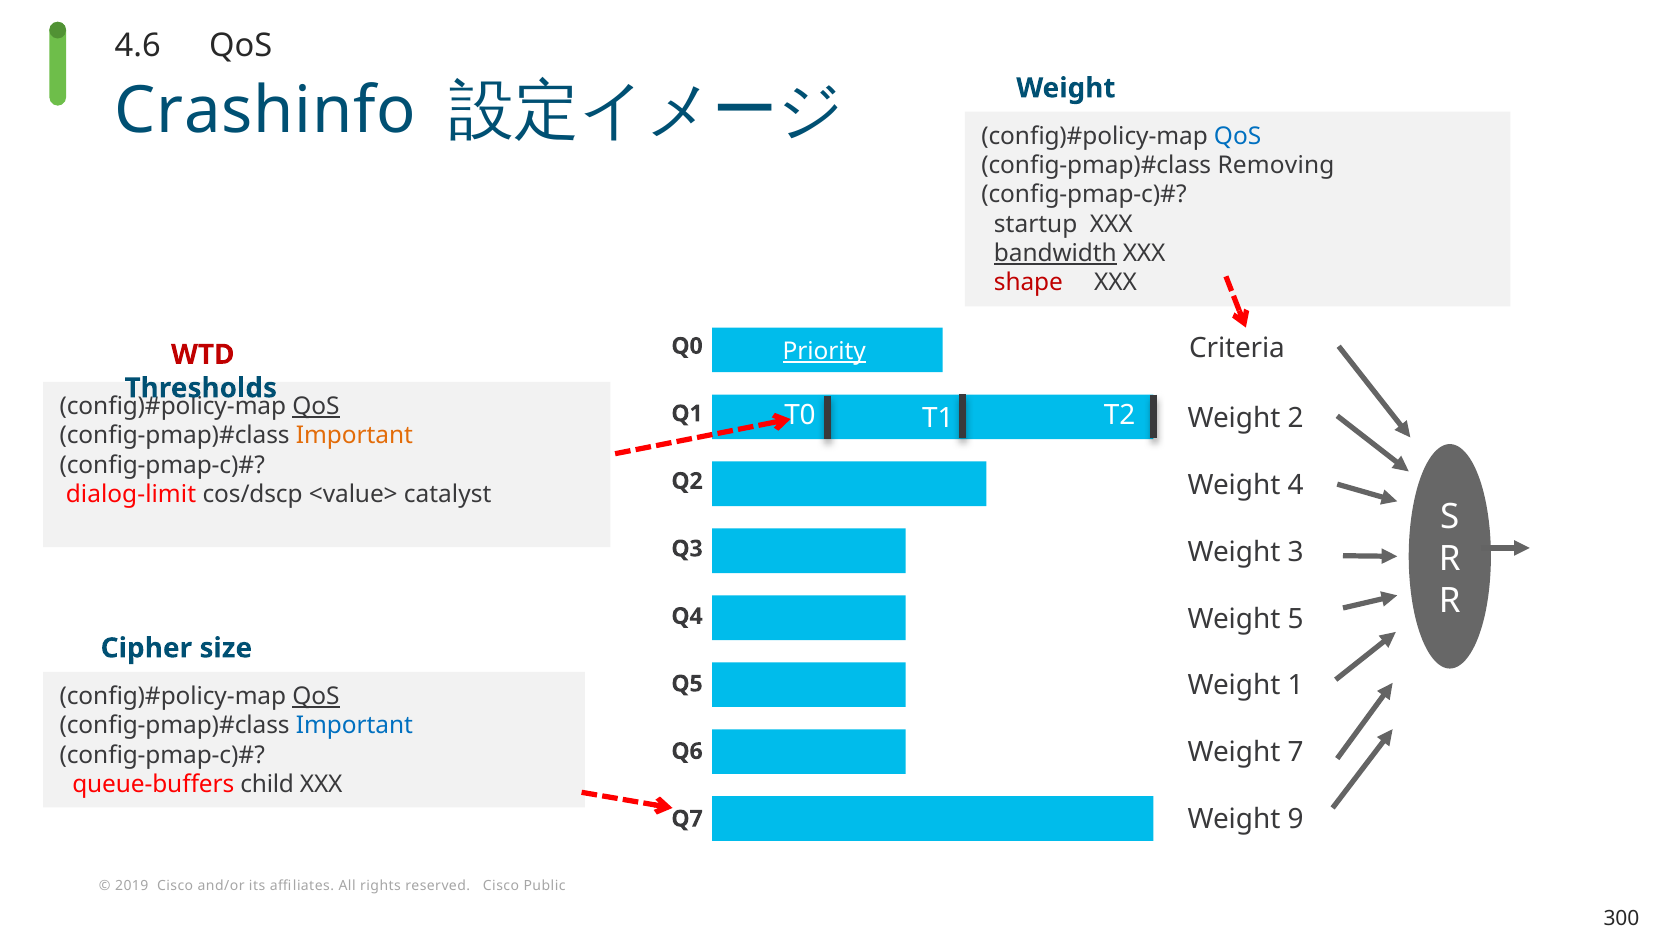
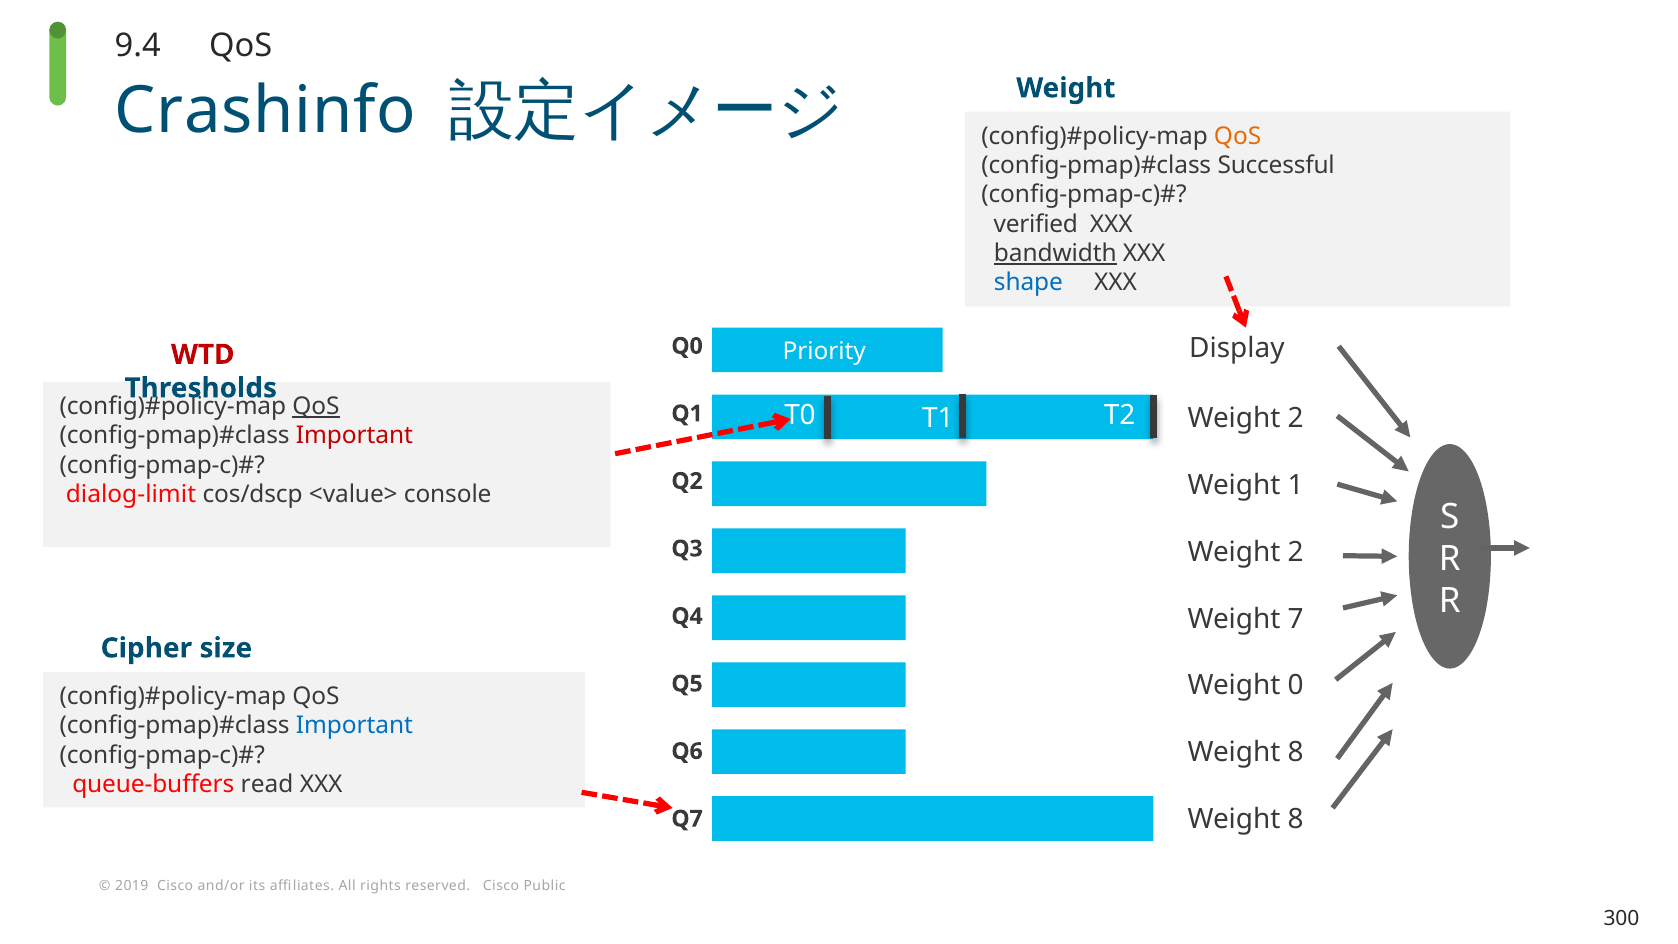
4.6: 4.6 -> 9.4 (138, 45)
QoS colour: blue -> orange (1238, 136)
Removing: Removing -> Successful (1276, 166)
startup: startup -> verified (1036, 224)
shape colour: red -> blue (1028, 283)
Criteria: Criteria -> Display (1237, 348)
Priority underline: present -> none (824, 352)
Important colour: orange -> red (354, 436)
catalyst: catalyst -> console (448, 495)
4: 4 -> 1 (1296, 485)
3: 3 -> 2 (1296, 552)
5: 5 -> 7 (1296, 619)
1: 1 -> 0 (1296, 686)
QoS underline: present -> none (316, 696)
7: 7 -> 8 (1296, 752)
child: child -> read (267, 784)
9: 9 -> 8 (1296, 819)
